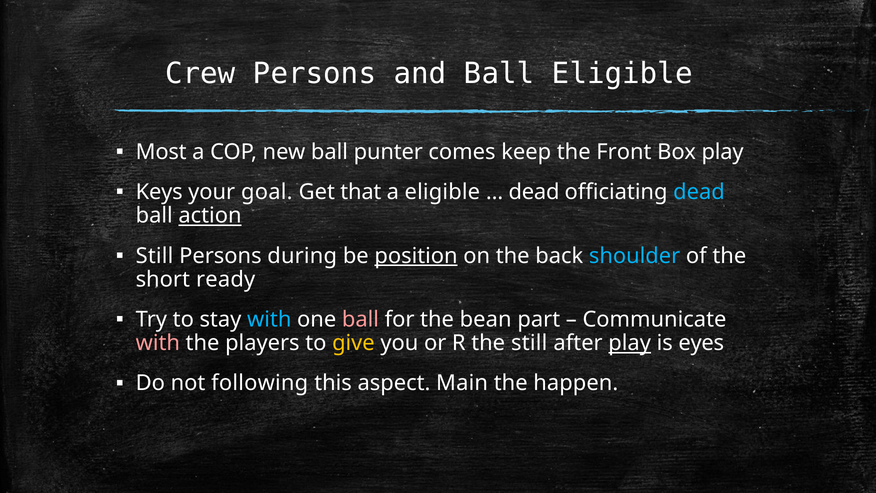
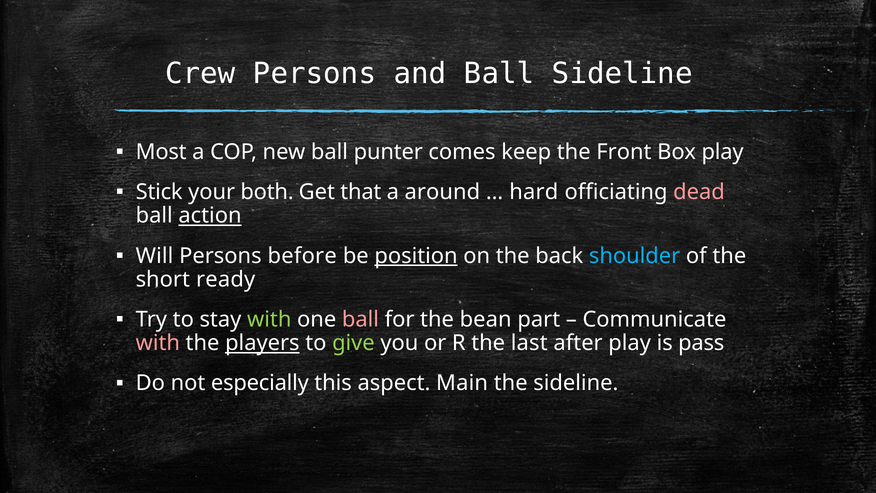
Ball Eligible: Eligible -> Sideline (622, 74)
Keys: Keys -> Stick (159, 192)
goal: goal -> both (267, 192)
a eligible: eligible -> around (442, 192)
dead: dead -> hard (534, 192)
dead colour: light blue -> pink (699, 192)
Still: Still -> Will (155, 256)
during: during -> before (302, 256)
with colour: light blue -> light green (269, 319)
players underline: none -> present (262, 343)
give colour: yellow -> light green (353, 343)
the still: still -> last (529, 343)
play underline: present -> none (630, 343)
eyes: eyes -> pass (701, 343)
following: following -> especially (260, 383)
the happen: happen -> sideline (576, 383)
